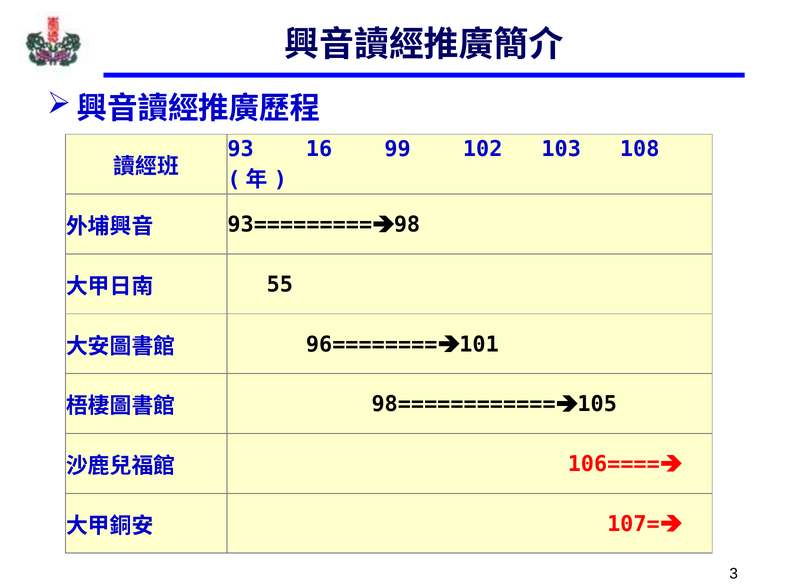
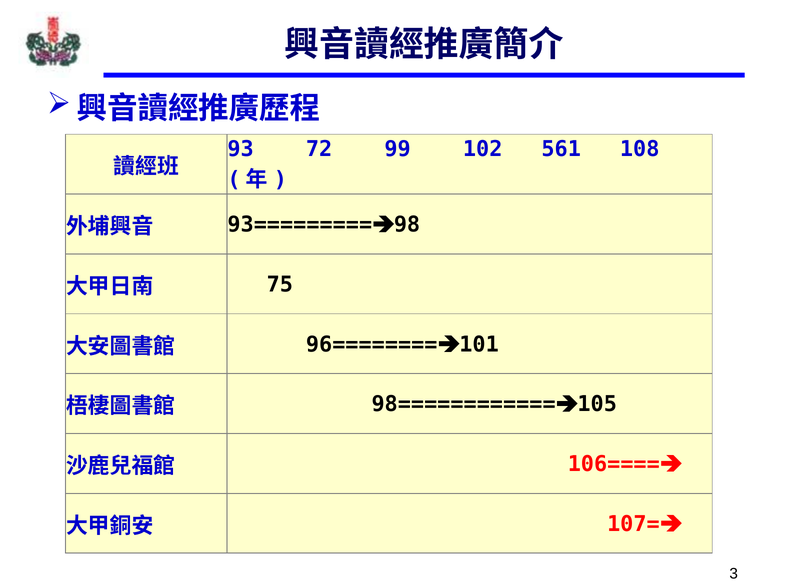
16: 16 -> 72 (319, 149)
103: 103 -> 561 (561, 149)
55: 55 -> 75 (280, 285)
